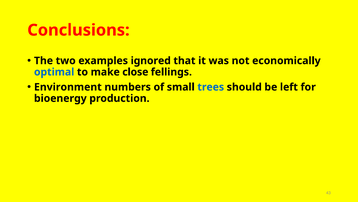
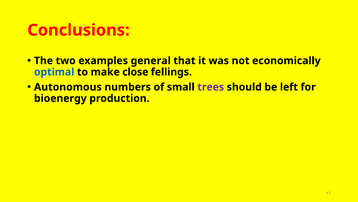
ignored: ignored -> general (151, 61)
Environment: Environment -> Autonomous (68, 87)
trees colour: blue -> purple (211, 87)
